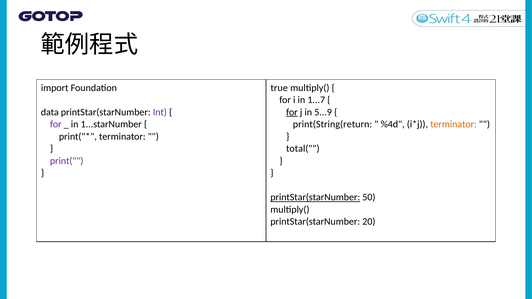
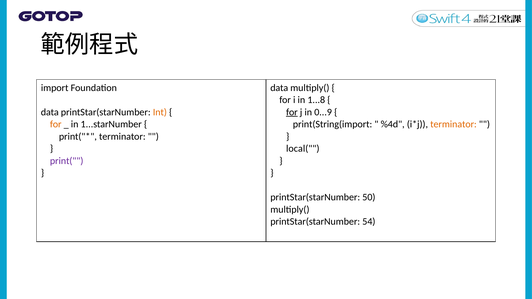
true: true -> data (279, 88)
1...7: 1...7 -> 1...8 (316, 100)
Int colour: purple -> orange (160, 112)
5...9: 5...9 -> 0...9 (323, 112)
for colour: purple -> orange (56, 124)
print(String(return: print(String(return -> print(String(import (333, 124)
total(: total( -> local( (303, 149)
printStar(starNumber underline: present -> none (315, 197)
20: 20 -> 54 (369, 222)
